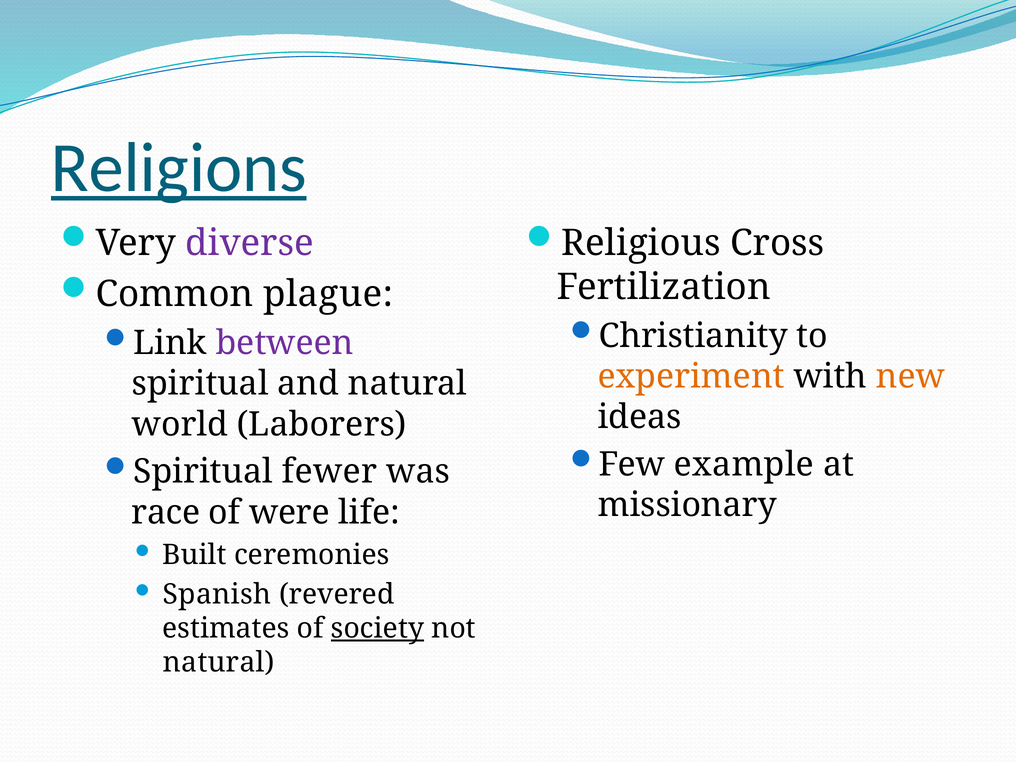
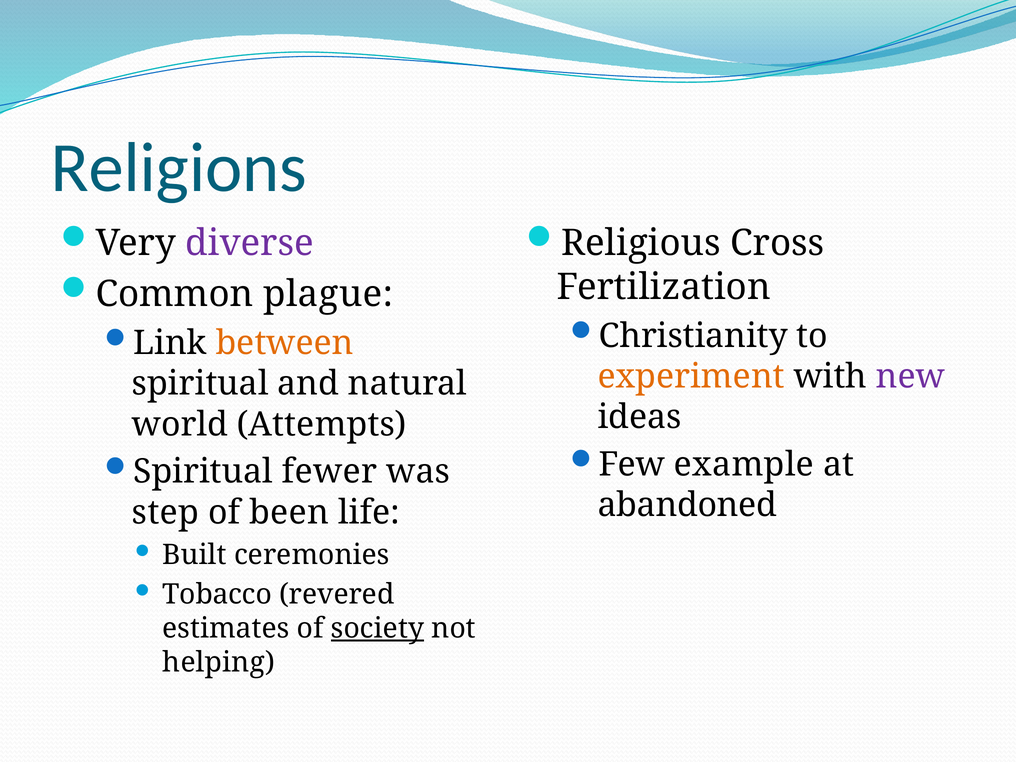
Religions underline: present -> none (179, 168)
between colour: purple -> orange (285, 343)
new colour: orange -> purple (910, 376)
Laborers: Laborers -> Attempts (322, 424)
missionary: missionary -> abandoned (687, 505)
race: race -> step (166, 512)
were: were -> been (289, 512)
Spanish: Spanish -> Tobacco (217, 594)
natural: natural -> helping (219, 662)
